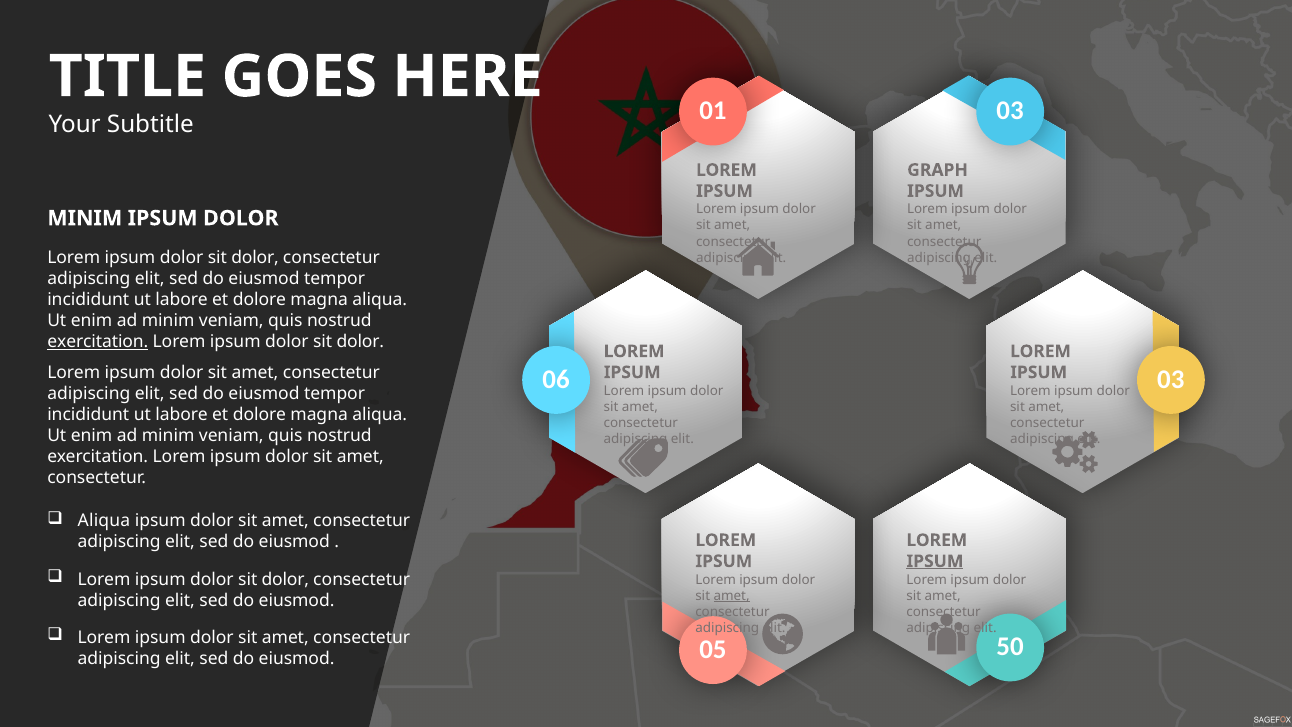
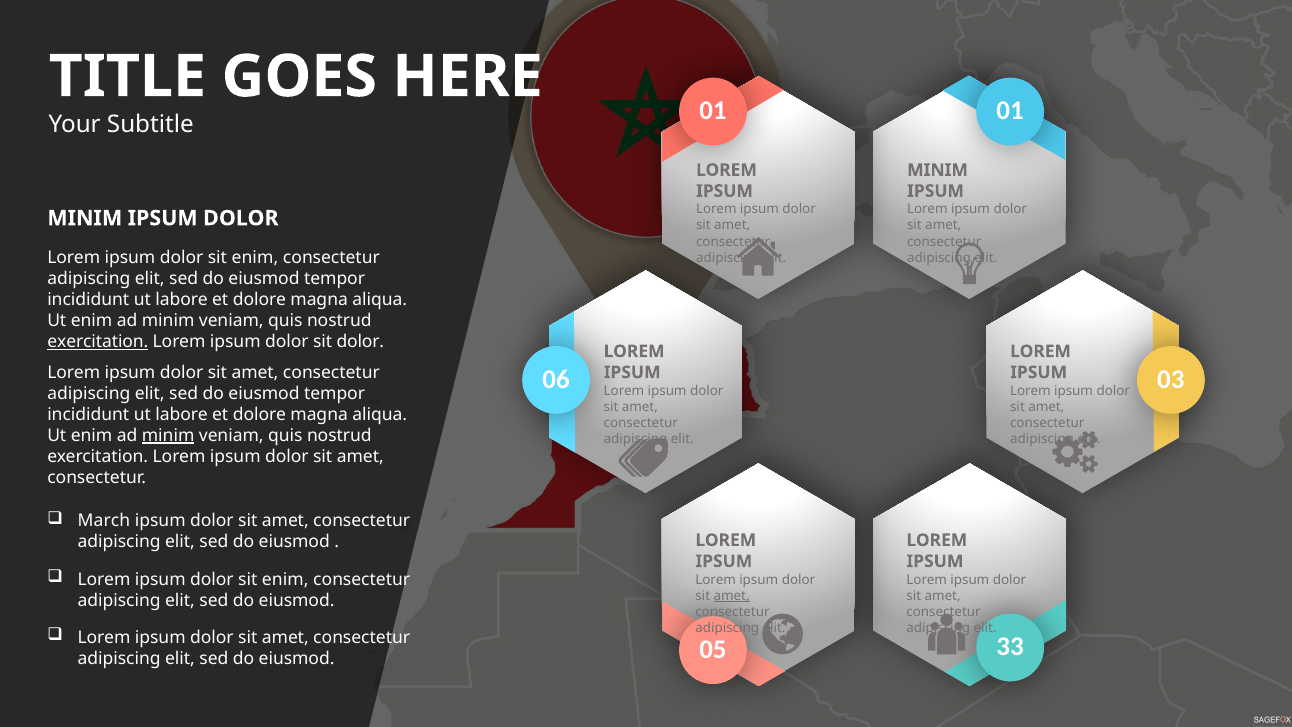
01 03: 03 -> 01 (1010, 111)
GRAPH: GRAPH -> MINIM (938, 170)
dolor: dolor -> enim (255, 257)
minim underline: none -> present (168, 435)
Aliqua: Aliqua -> March (104, 521)
IPSUM underline: present -> none (935, 561)
dolor: dolor -> enim (285, 579)
50: 50 -> 33 (1010, 647)
